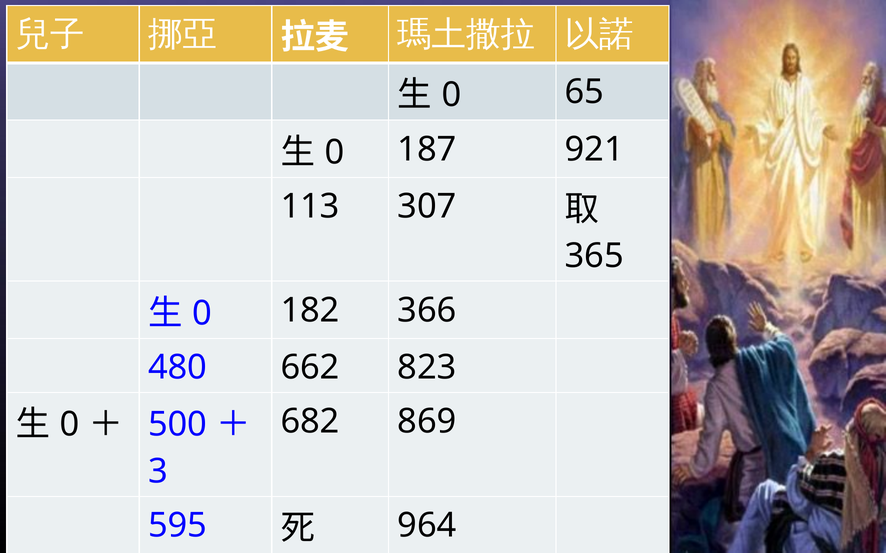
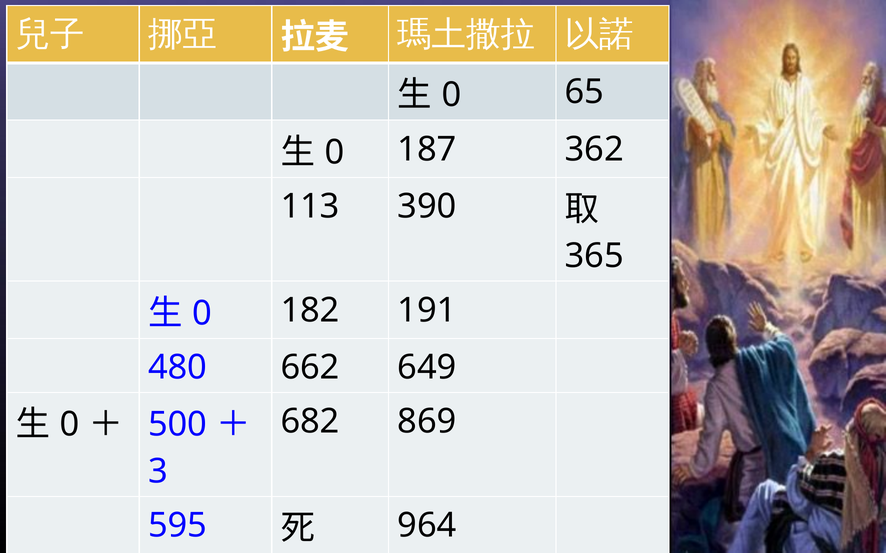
921: 921 -> 362 (594, 149)
307: 307 -> 390 (427, 207)
366: 366 -> 191 (427, 311)
823: 823 -> 649 (427, 368)
